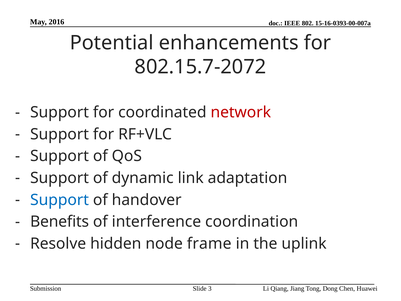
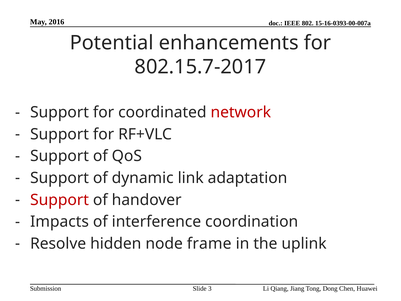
802.15.7-2072: 802.15.7-2072 -> 802.15.7-2017 (200, 67)
Support colour: blue -> red (60, 200)
Benefits: Benefits -> Impacts (60, 222)
